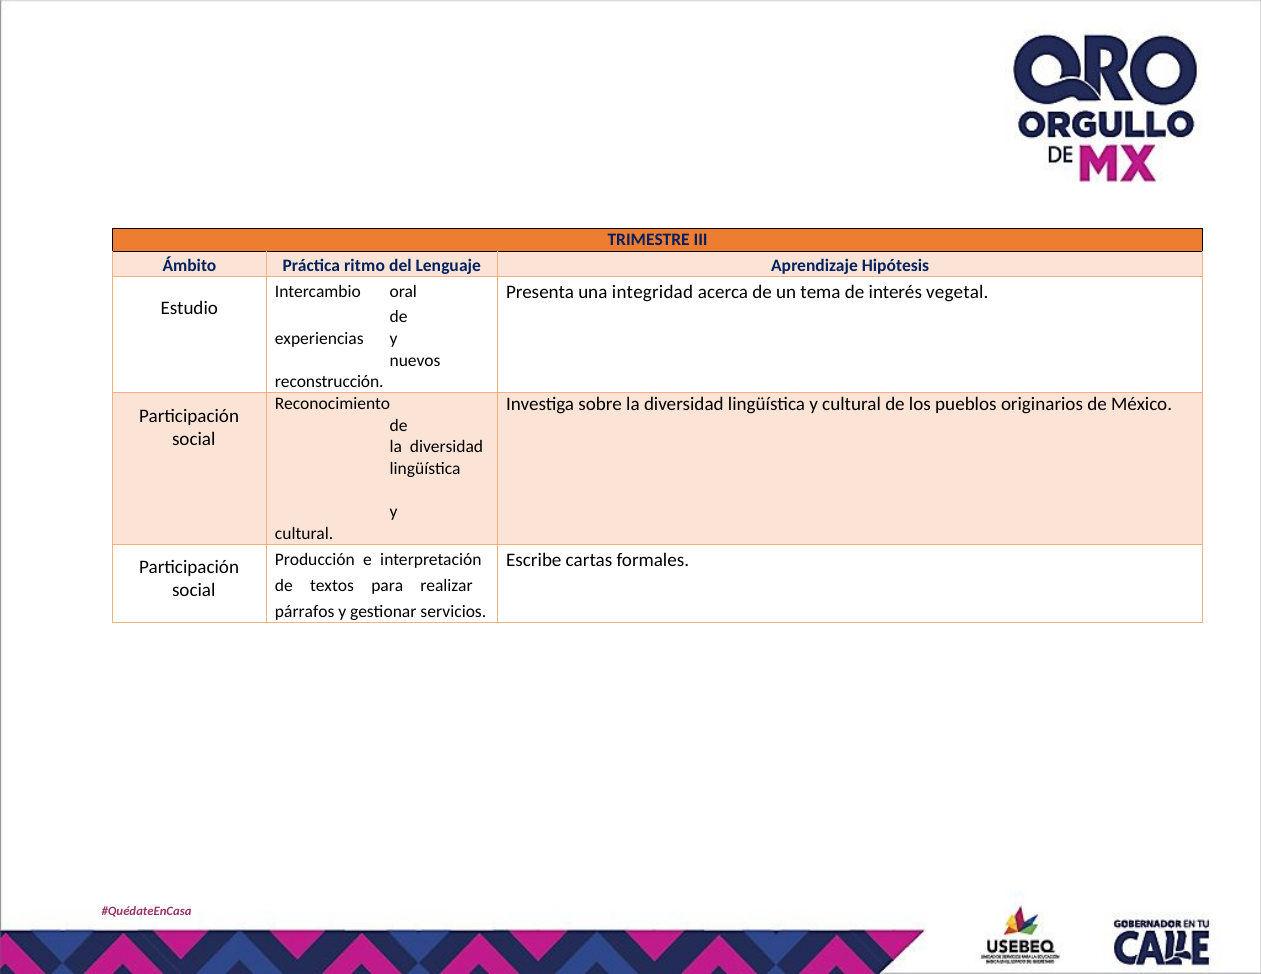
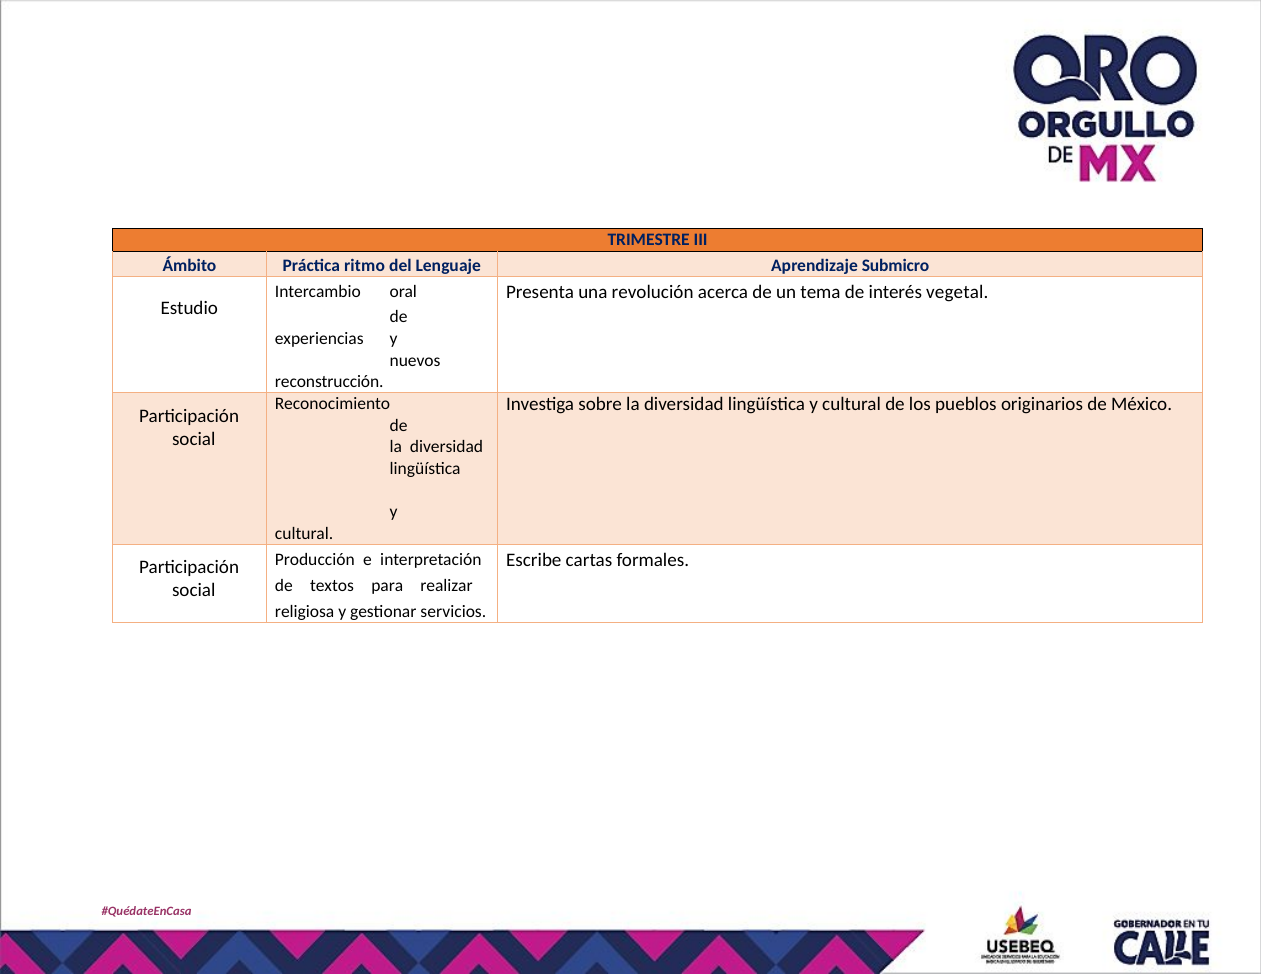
Hipótesis: Hipótesis -> Submicro (896, 266)
integridad: integridad -> revolución (653, 292)
párrafos: párrafos -> religiosa (305, 612)
